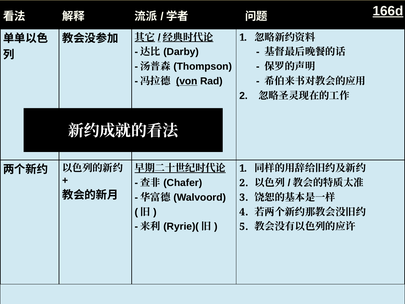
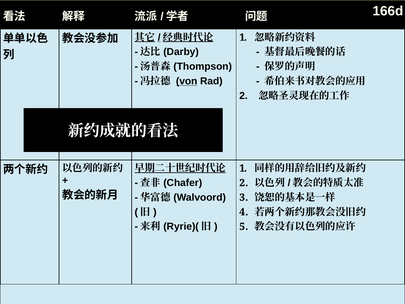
166d underline: present -> none (388, 11)
